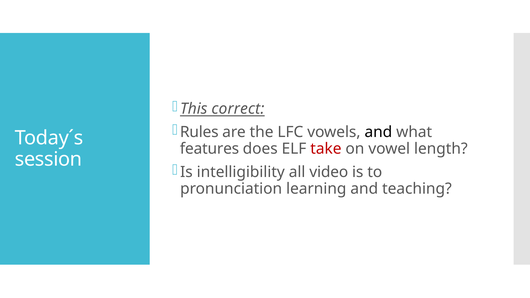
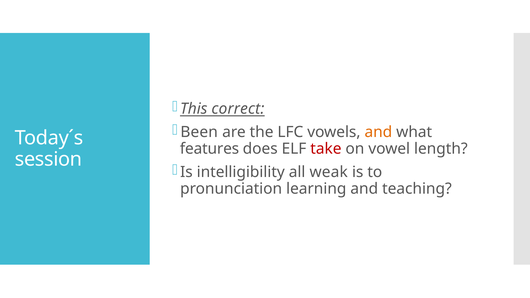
Rules: Rules -> Been (199, 132)
and colour: black -> orange (378, 132)
video: video -> weak (329, 172)
